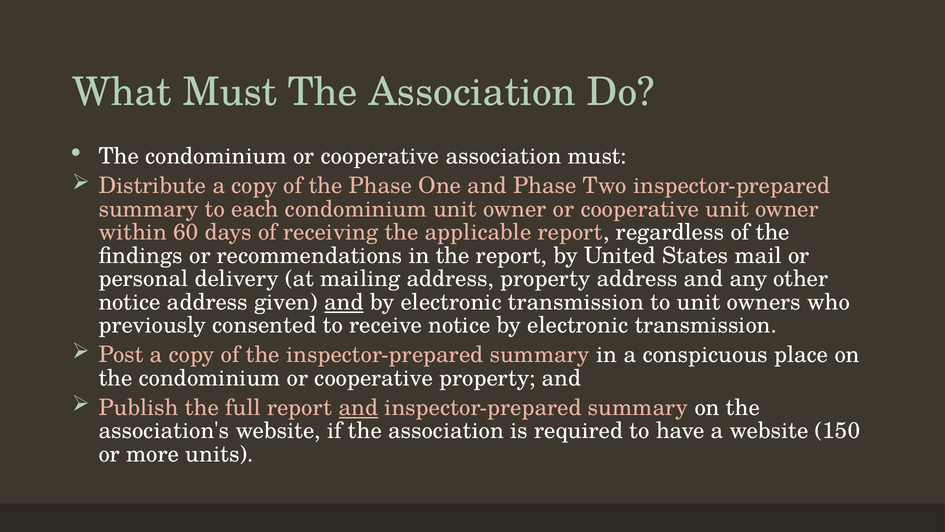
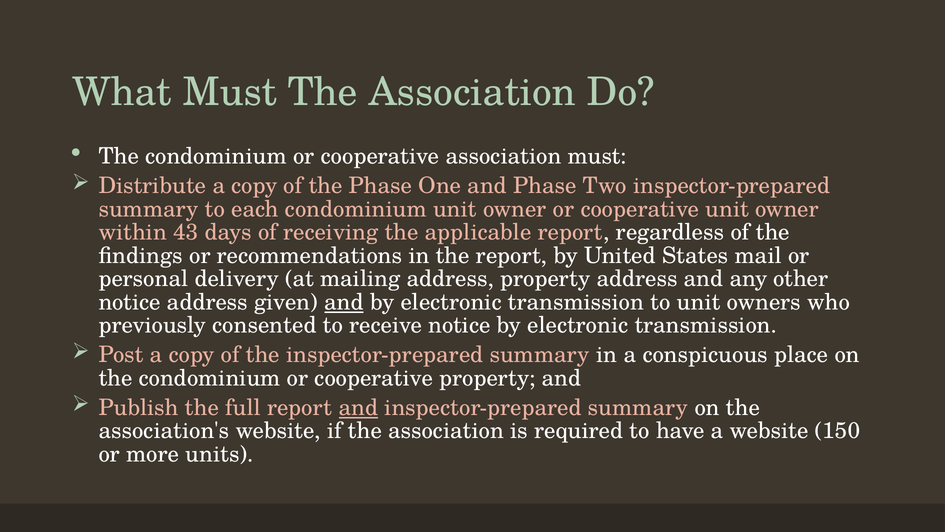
60: 60 -> 43 (186, 232)
